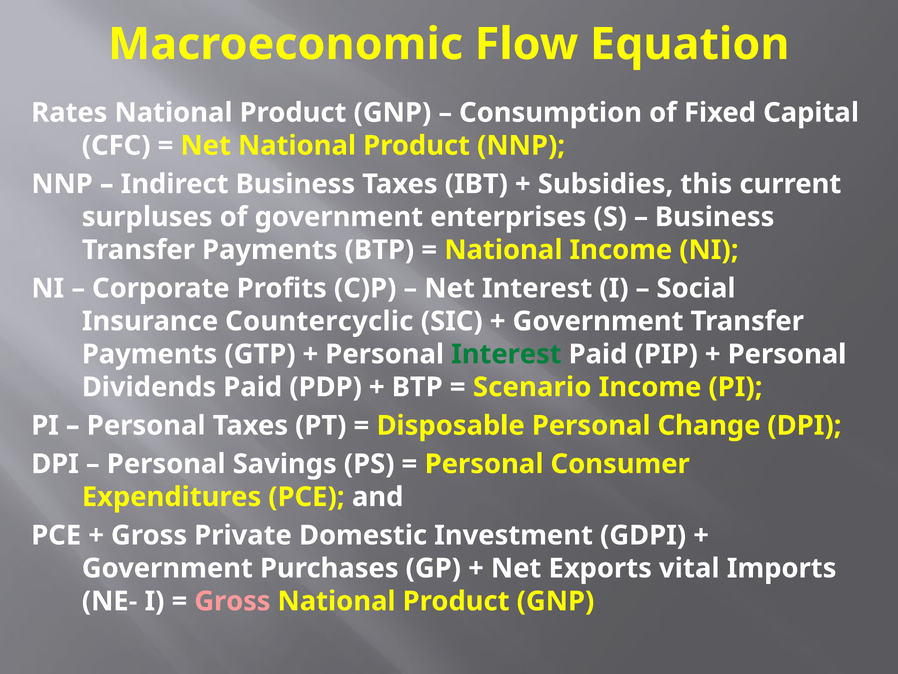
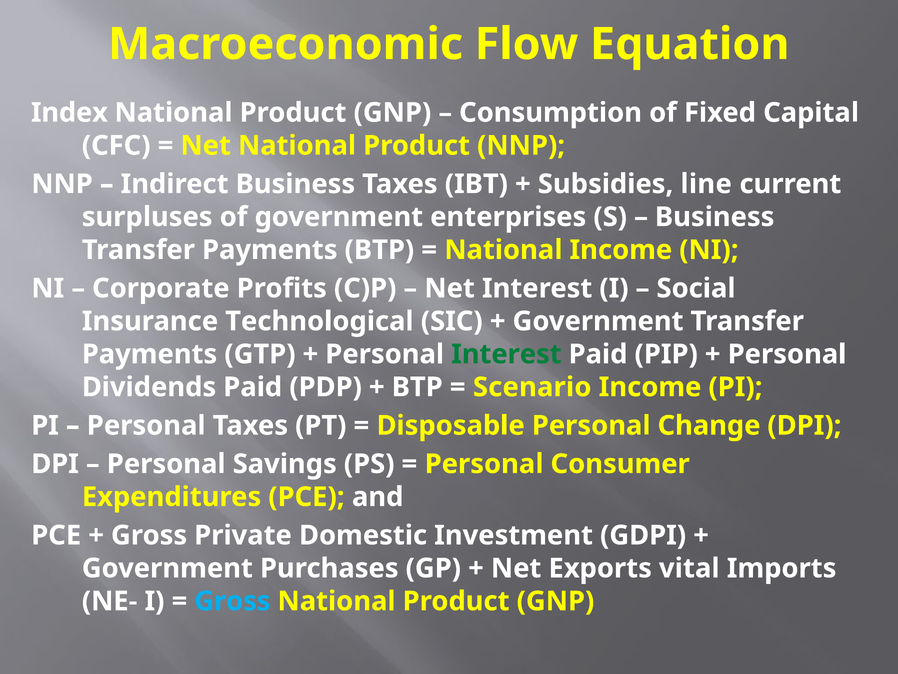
Rates: Rates -> Index (69, 113)
this: this -> line (706, 184)
Countercyclic: Countercyclic -> Technological (319, 321)
Gross colour: pink -> light blue (232, 601)
